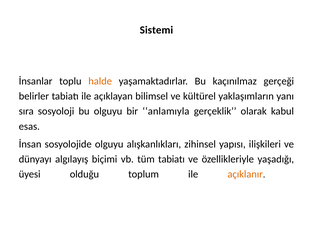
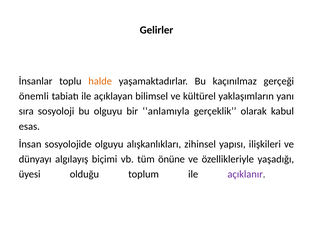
Sistemi: Sistemi -> Gelirler (157, 30)
belirler: belirler -> önemli (34, 96)
tüm tabiatı: tabiatı -> önüne (171, 159)
açıklanır colour: orange -> purple (245, 174)
